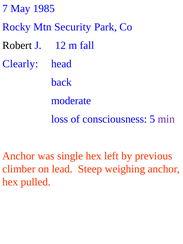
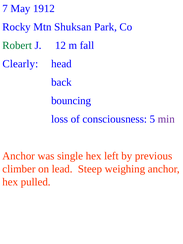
1985: 1985 -> 1912 (44, 8)
Security: Security -> Shuksan (73, 27)
Robert colour: black -> green (17, 45)
moderate: moderate -> bouncing (71, 101)
